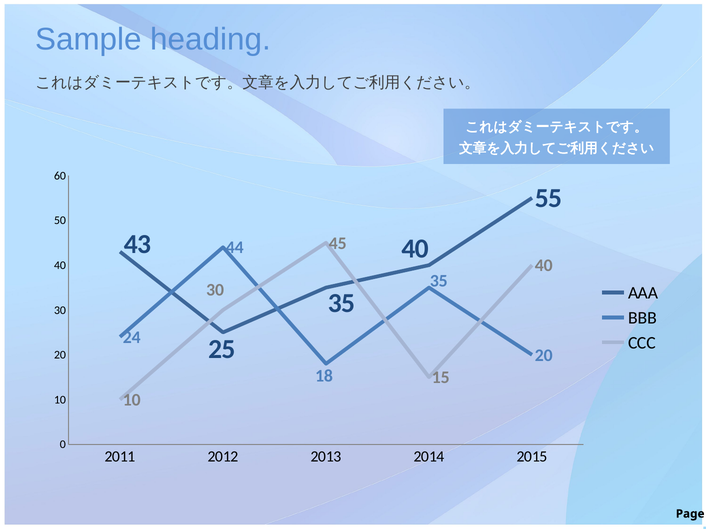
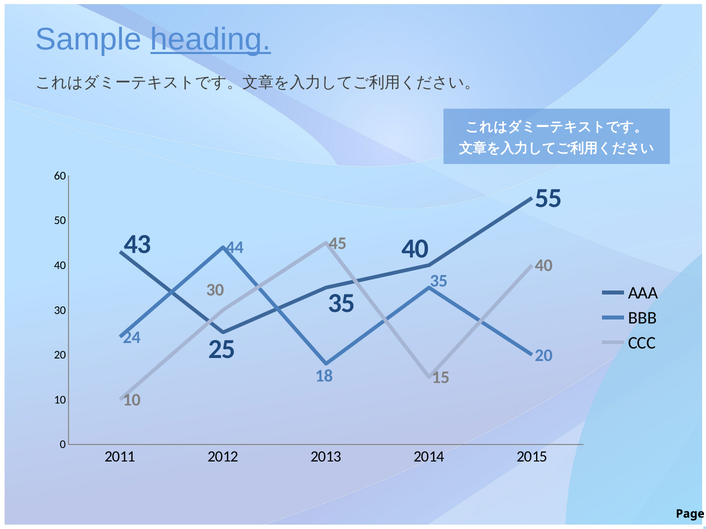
heading underline: none -> present (211, 40)
